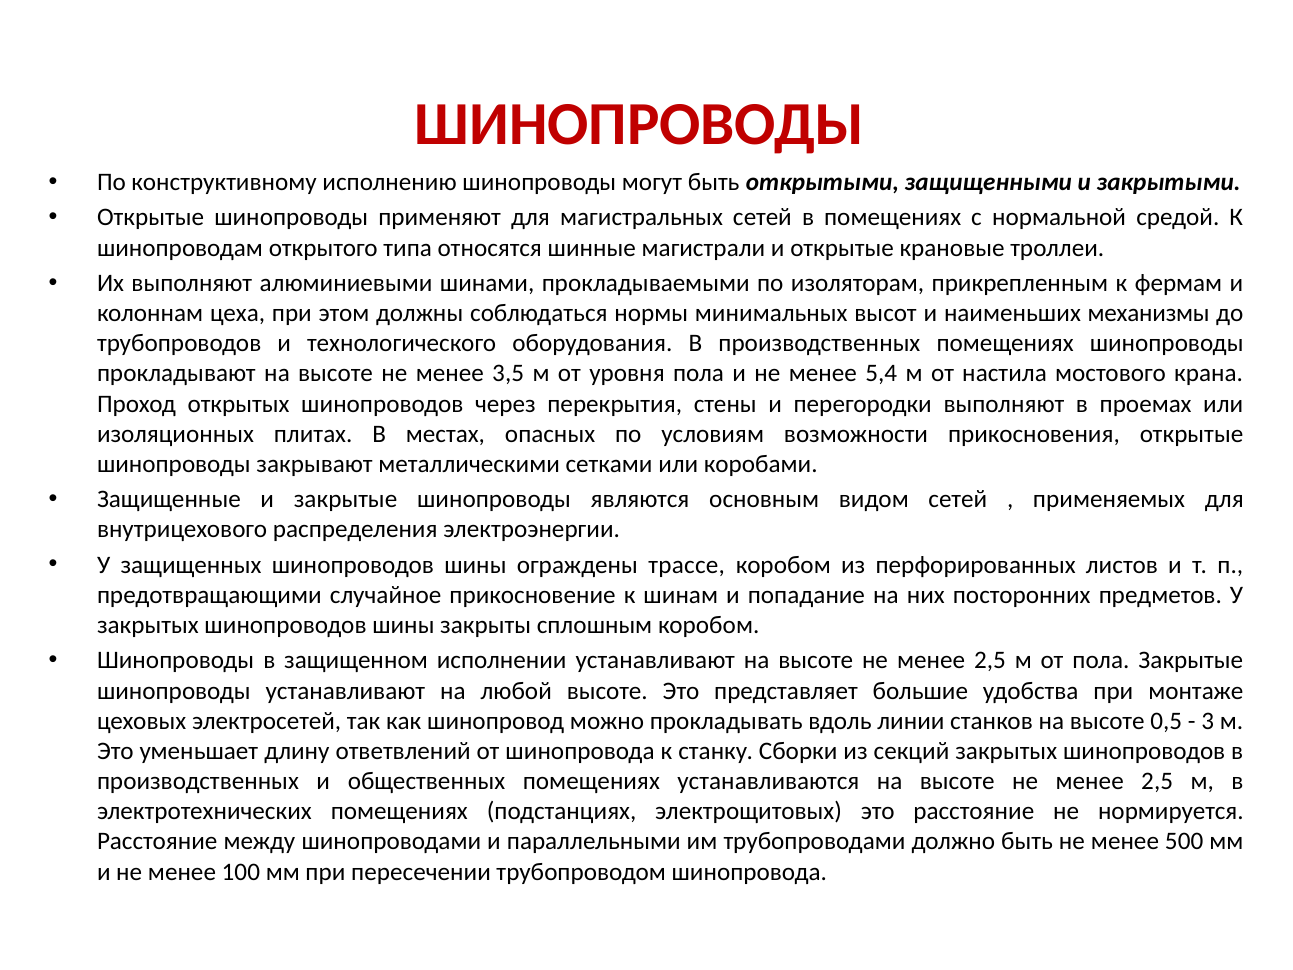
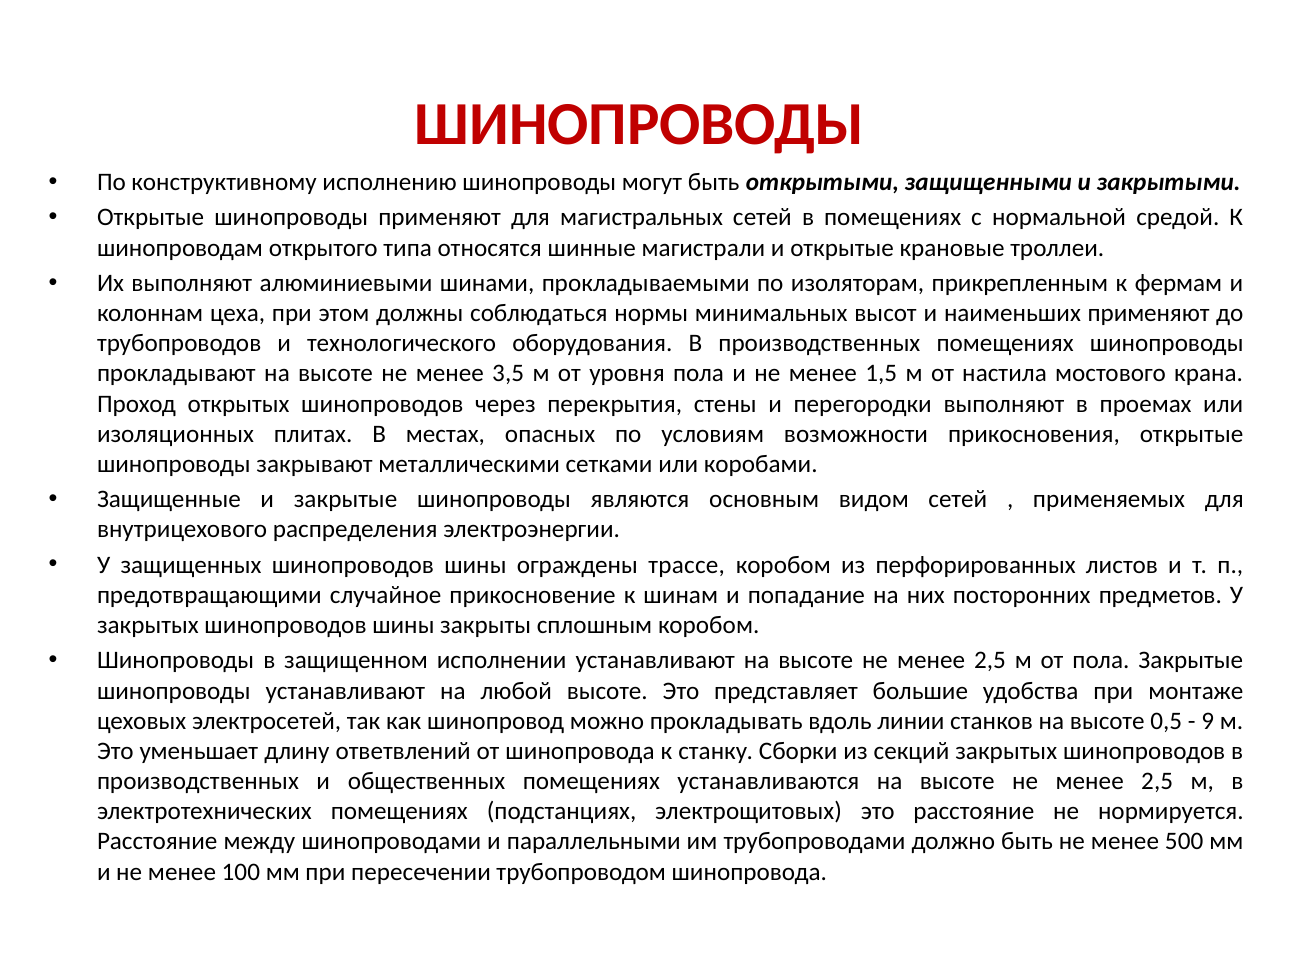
наименьших механизмы: механизмы -> применяют (1149, 313)
5,4: 5,4 -> 1,5 (881, 374)
3: 3 -> 9 (1208, 721)
